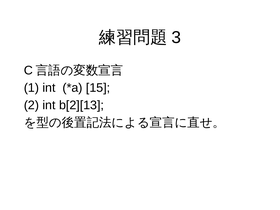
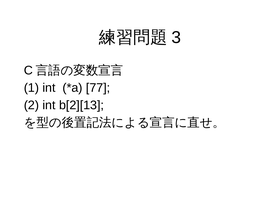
15: 15 -> 77 (98, 88)
